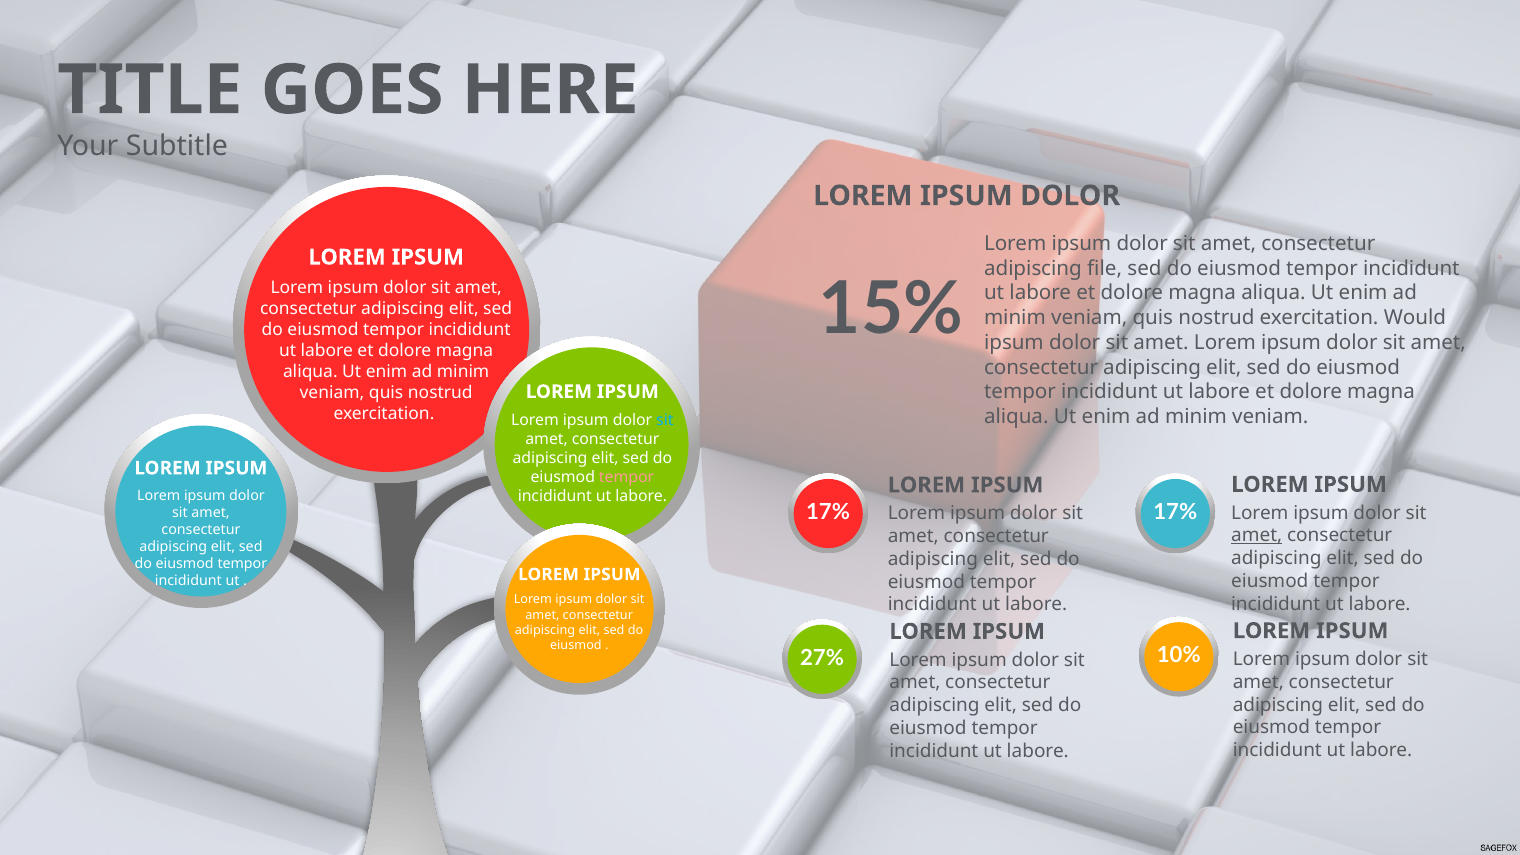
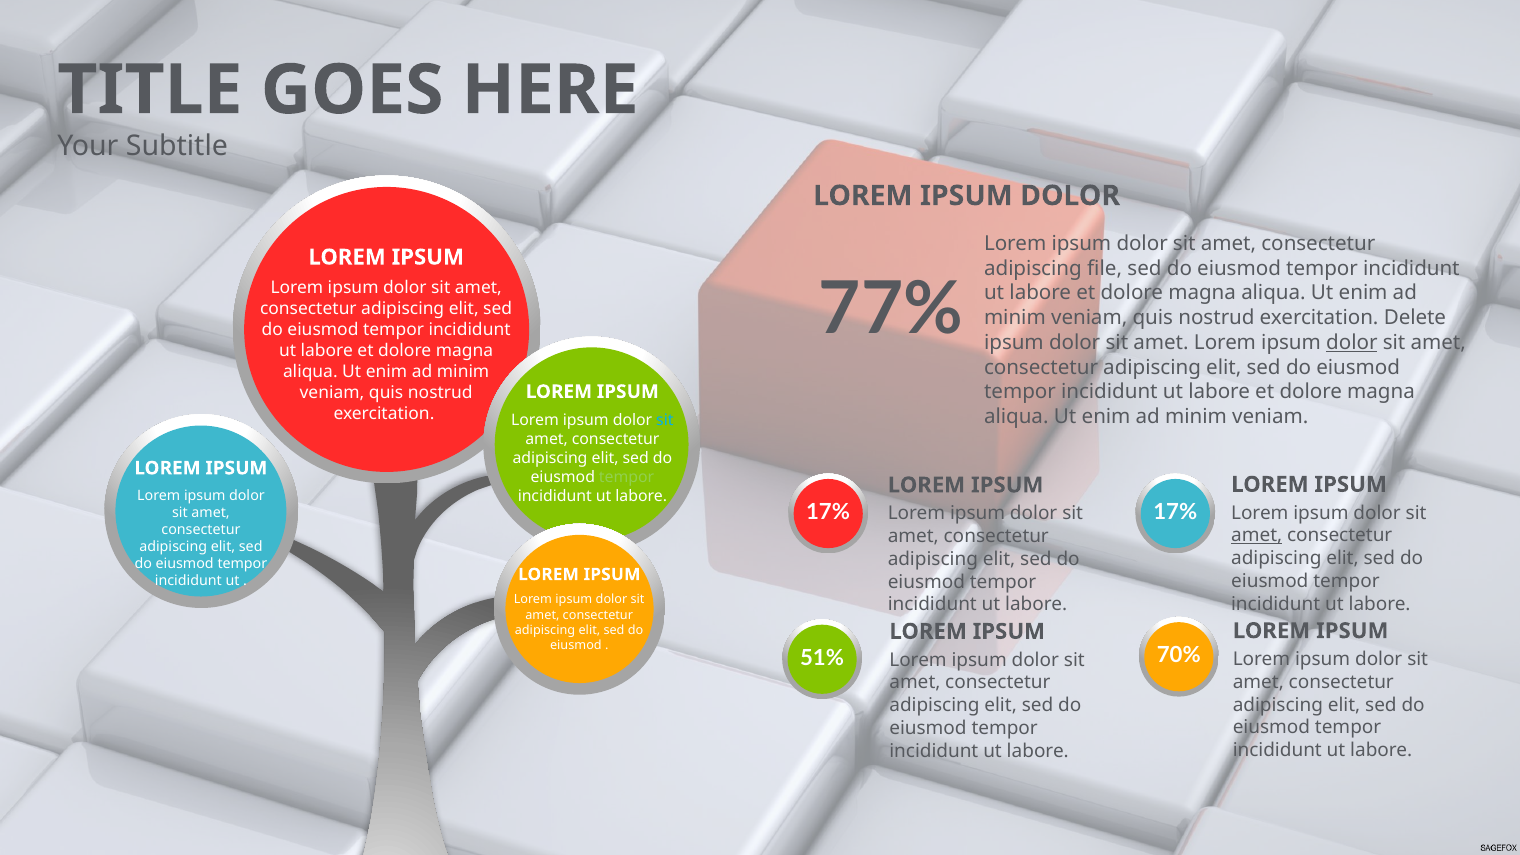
15%: 15% -> 77% (891, 310)
Would: Would -> Delete (1415, 318)
dolor underline: none -> present (1352, 343)
tempor colour: pink -> light green (627, 477)
10%: 10% -> 70% (1179, 656)
27%: 27% -> 51% (822, 658)
